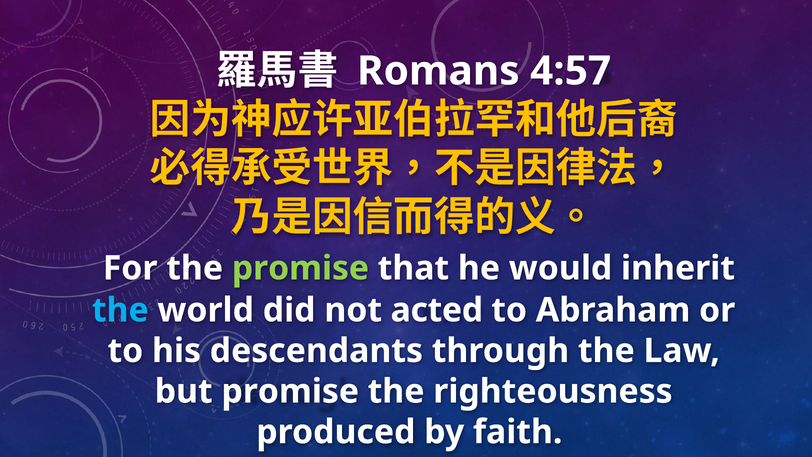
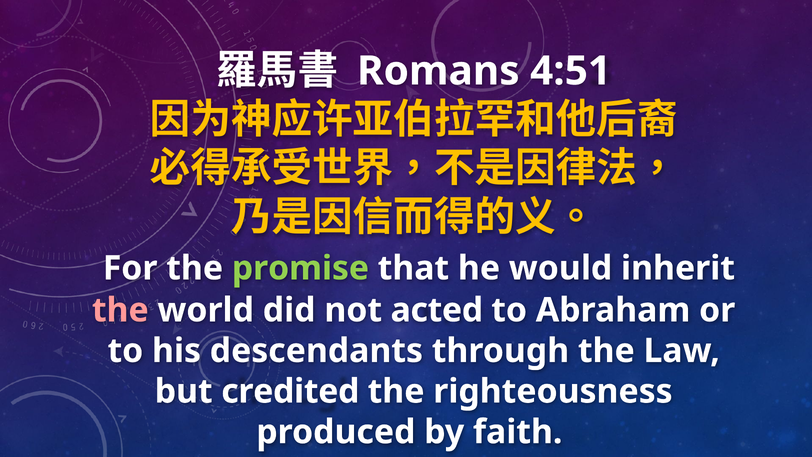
4:57: 4:57 -> 4:51 (571, 71)
the colour: light blue -> pink (120, 310)
but promise: promise -> credited (290, 391)
